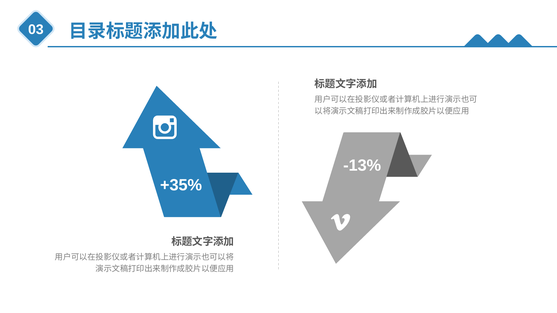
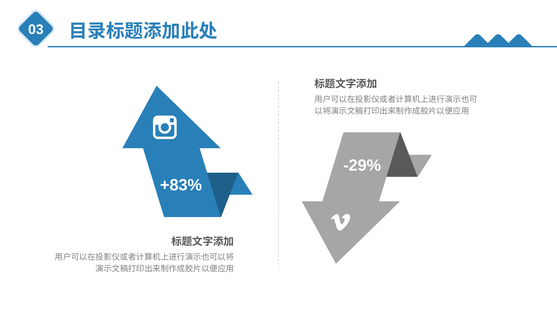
-13%: -13% -> -29% (362, 166)
+35%: +35% -> +83% (181, 185)
